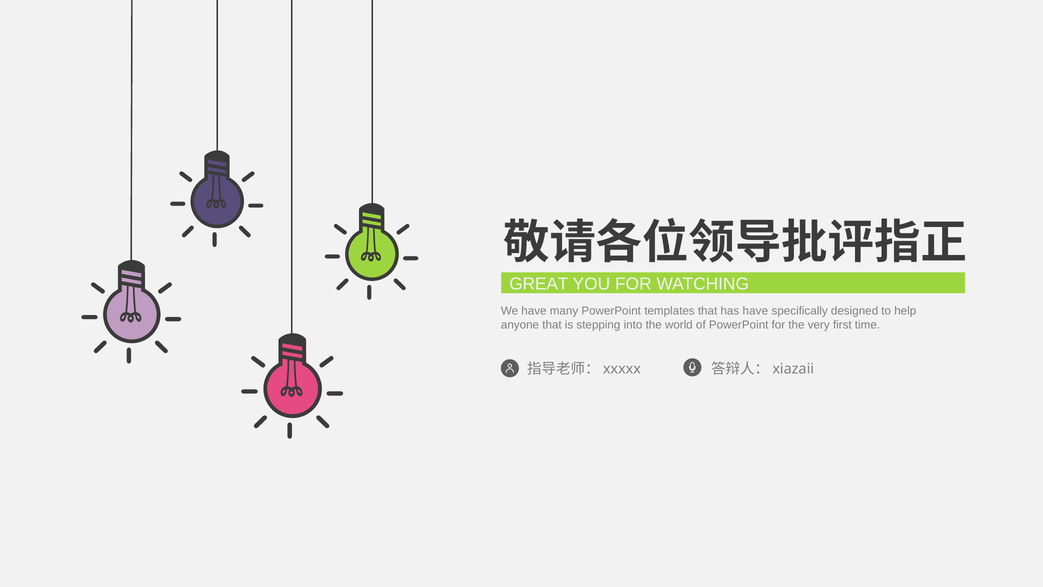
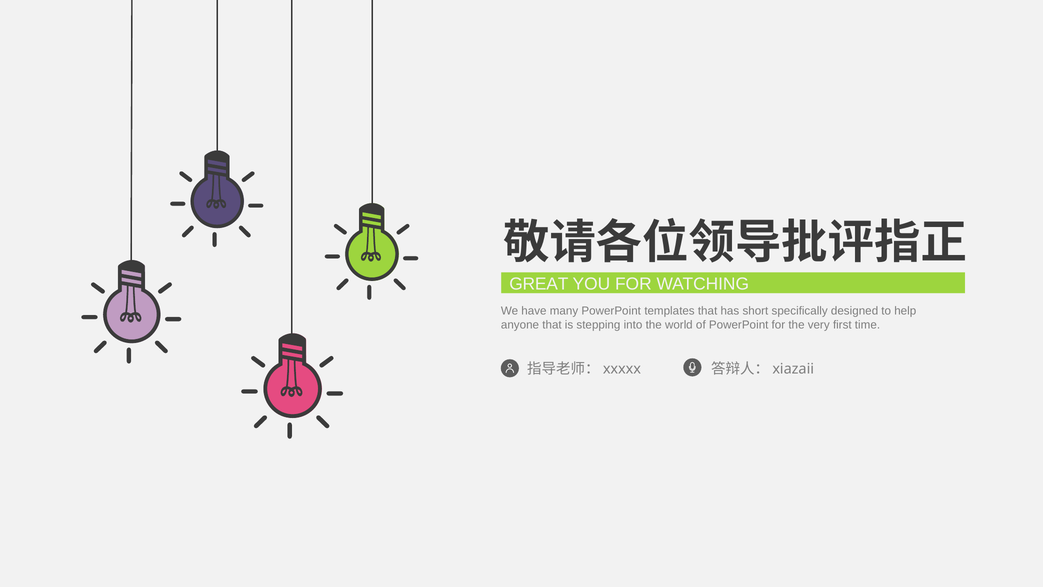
has have: have -> short (755, 311)
